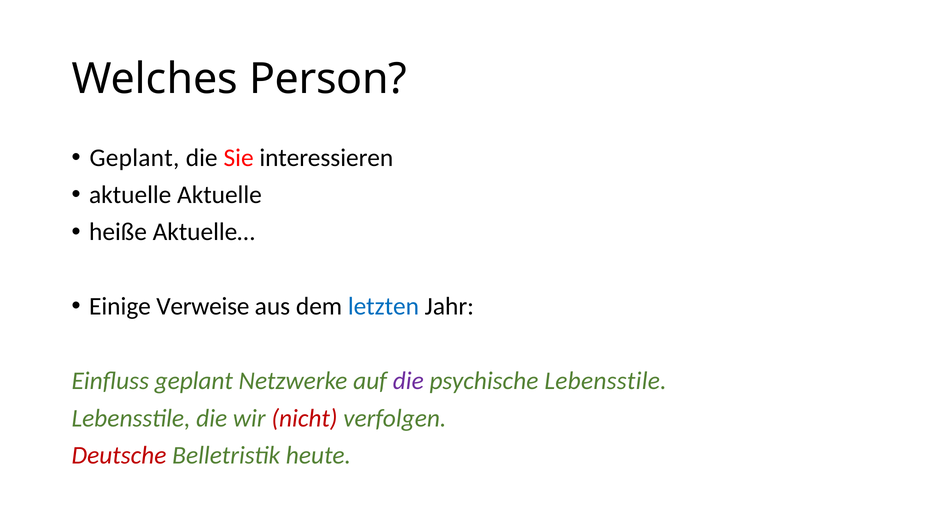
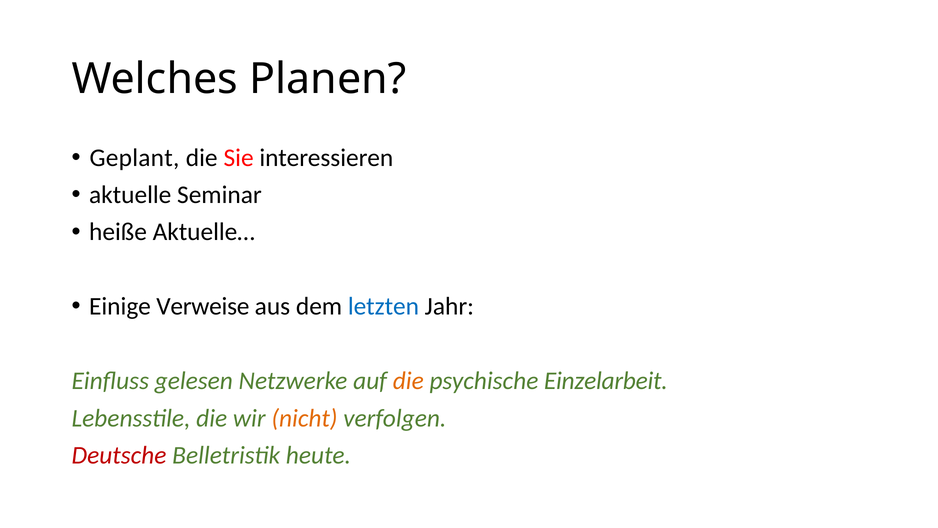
Person: Person -> Planen (328, 79)
aktuelle Aktuelle: Aktuelle -> Seminar (219, 195)
Einfluss geplant: geplant -> gelesen (194, 381)
die colour: purple -> orange (408, 381)
psychische Lebensstile: Lebensstile -> Einzelarbeit (606, 381)
nicht colour: red -> orange (304, 418)
